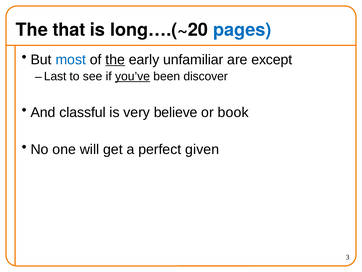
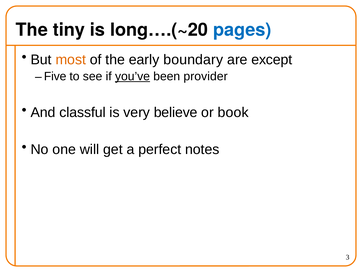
that: that -> tiny (69, 30)
most colour: blue -> orange (71, 60)
the underline: present -> none (115, 60)
unfamiliar: unfamiliar -> boundary (193, 60)
Last: Last -> Five (55, 76)
discover: discover -> provider (206, 76)
given: given -> notes (202, 149)
